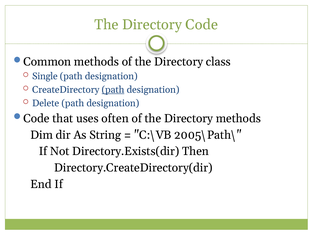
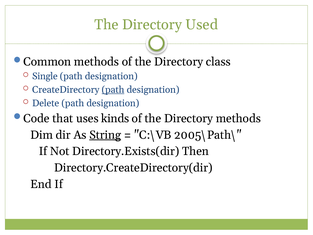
Directory Code: Code -> Used (202, 25)
often: often -> kinds (115, 118)
String underline: none -> present (105, 135)
